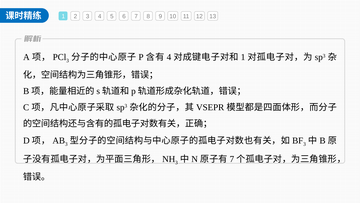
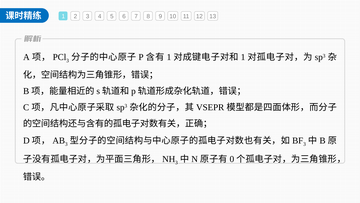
4: 4 -> 1 (169, 57)
7: 7 -> 0 (232, 159)
